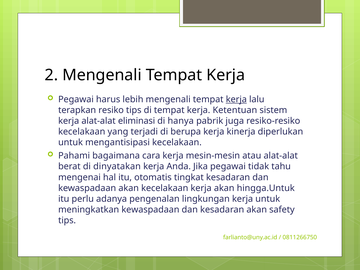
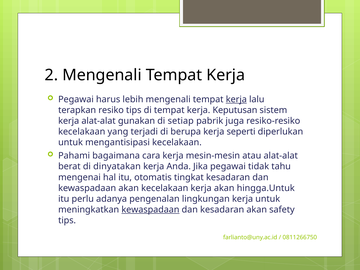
Ketentuan: Ketentuan -> Keputusan (235, 110)
eliminasi: eliminasi -> gunakan (137, 121)
hanya: hanya -> setiap (181, 121)
kinerja: kinerja -> seperti (241, 132)
kewaspadaan underline: none -> present (150, 210)
